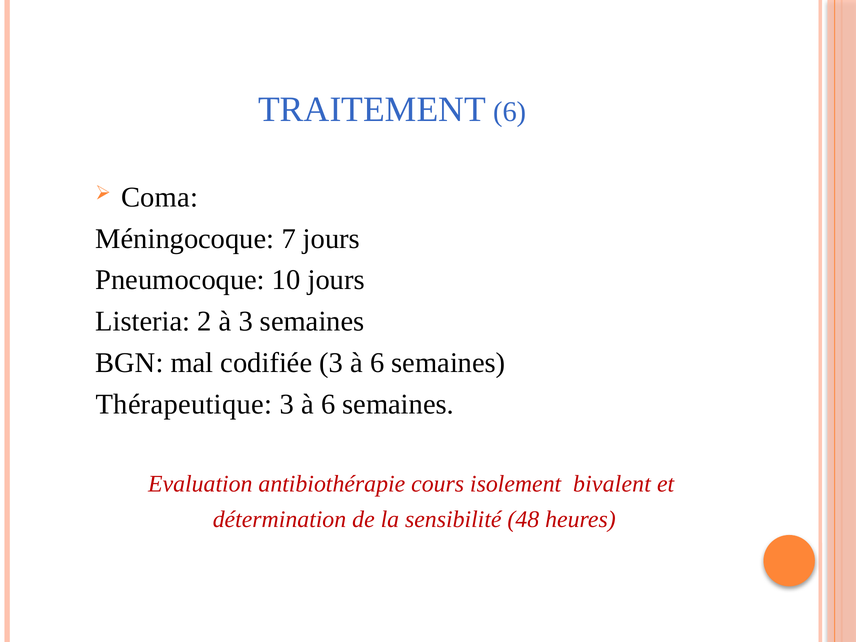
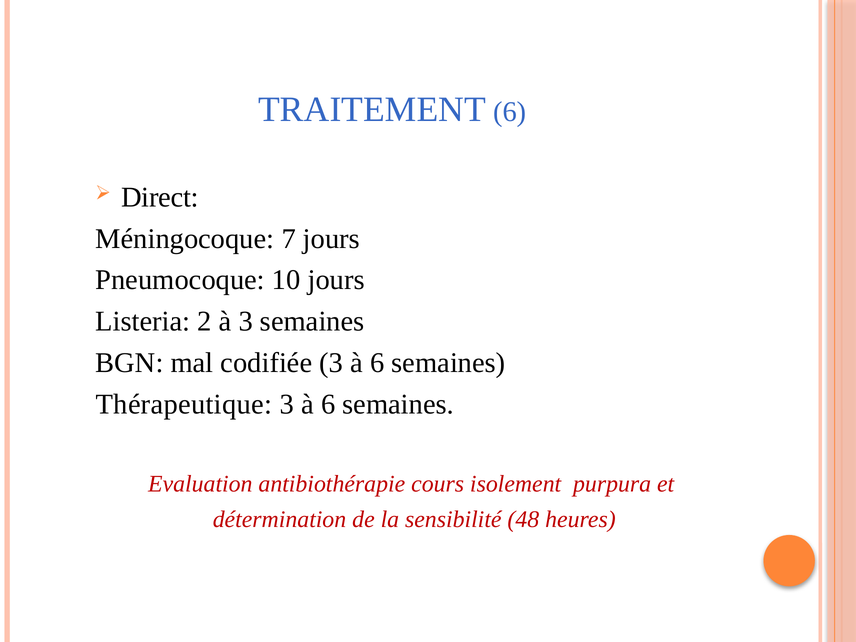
Coma: Coma -> Direct (160, 197)
bivalent: bivalent -> purpura (612, 484)
